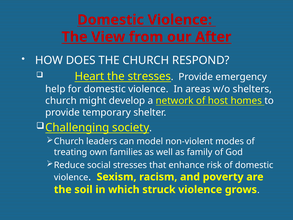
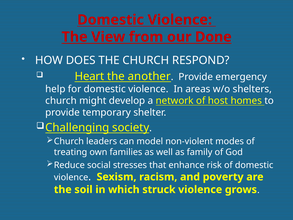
After: After -> Done (213, 37)
the stresses: stresses -> another (149, 76)
